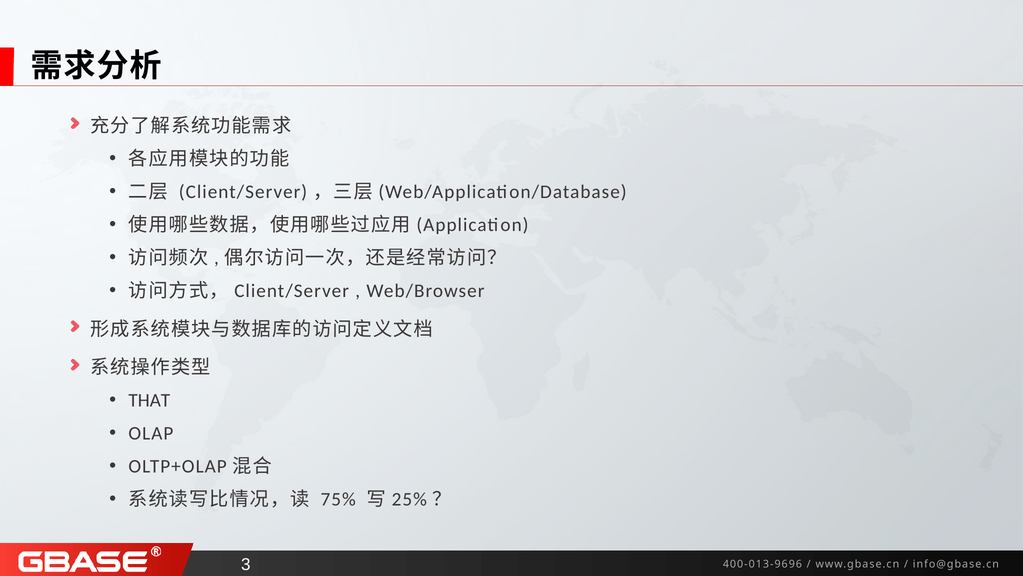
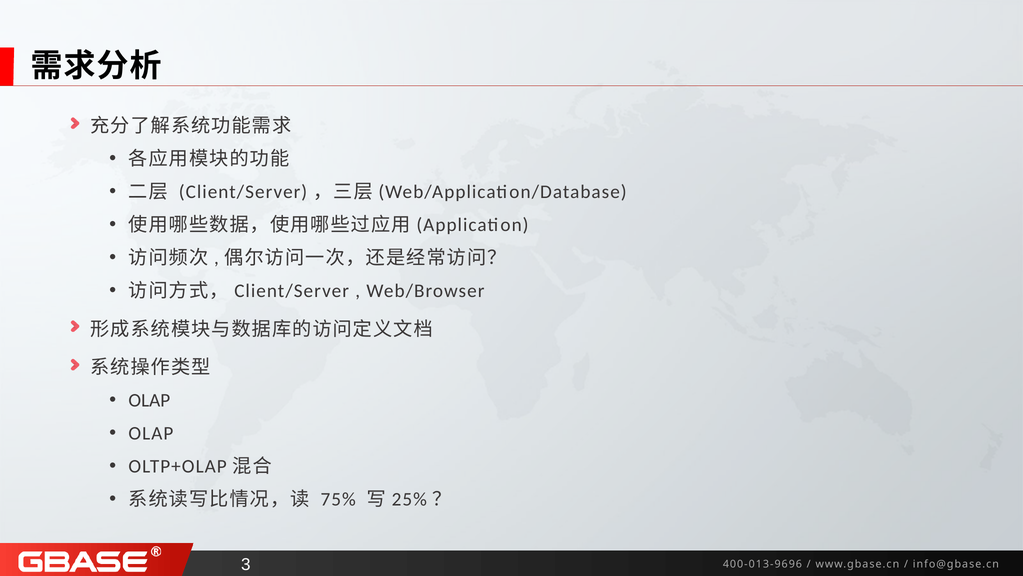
THAT: THAT -> OLAP (149, 400)
